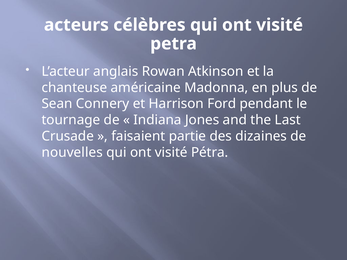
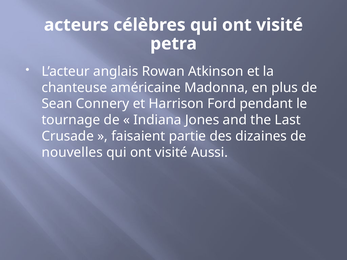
Pétra: Pétra -> Aussi (210, 152)
